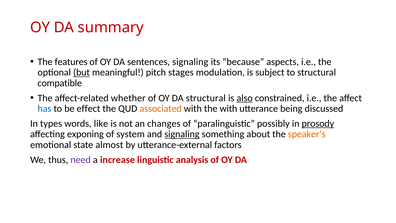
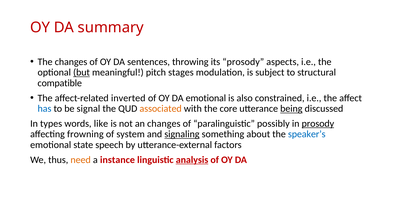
The features: features -> changes (71, 62)
sentences signaling: signaling -> throwing (190, 62)
its because: because -> prosody (243, 62)
whether: whether -> inverted (128, 98)
DA structural: structural -> emotional (206, 98)
also underline: present -> none (245, 98)
effect: effect -> signal (88, 109)
the with: with -> core (228, 109)
being underline: none -> present (291, 109)
exponing: exponing -> frowning (85, 134)
speaker’s colour: orange -> blue (307, 134)
almost: almost -> speech (109, 145)
need colour: purple -> orange (81, 160)
increase: increase -> instance (117, 160)
analysis underline: none -> present (192, 160)
